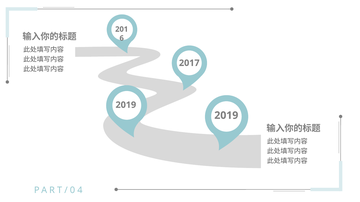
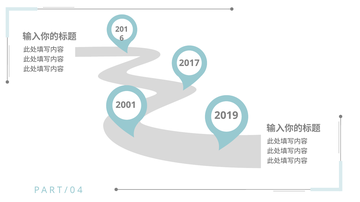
2019: 2019 -> 2001 (126, 105)
